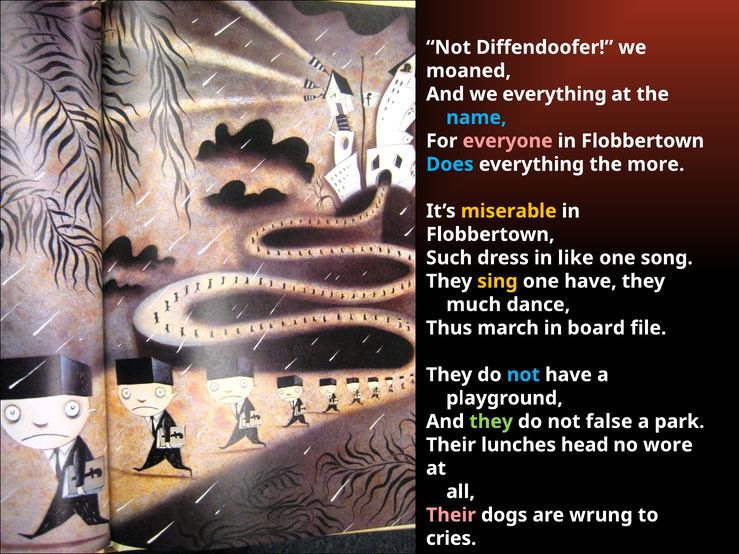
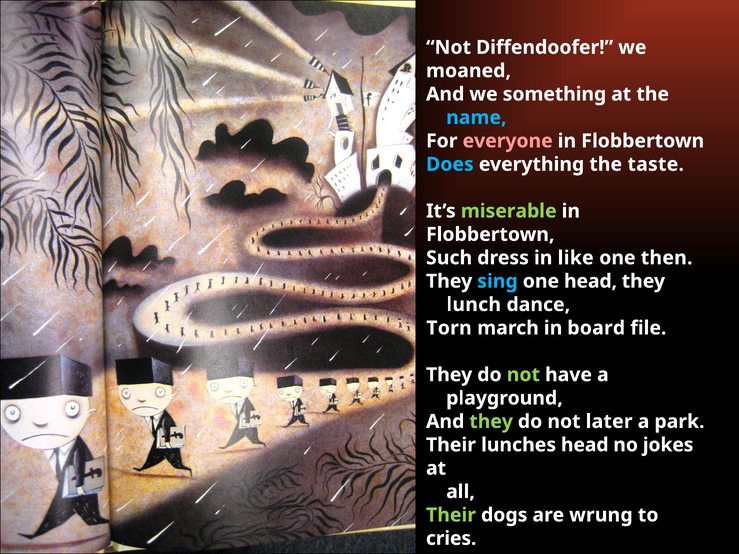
we everything: everything -> something (554, 94)
more: more -> taste (656, 164)
miserable colour: yellow -> light green (509, 211)
song: song -> then (667, 258)
sing colour: yellow -> light blue (497, 281)
one have: have -> head (591, 281)
much: much -> lunch (474, 305)
Thus: Thus -> Torn (449, 328)
not colour: light blue -> light green (523, 375)
false: false -> later (609, 422)
wore: wore -> jokes (668, 445)
Their colour: pink -> light green (451, 515)
